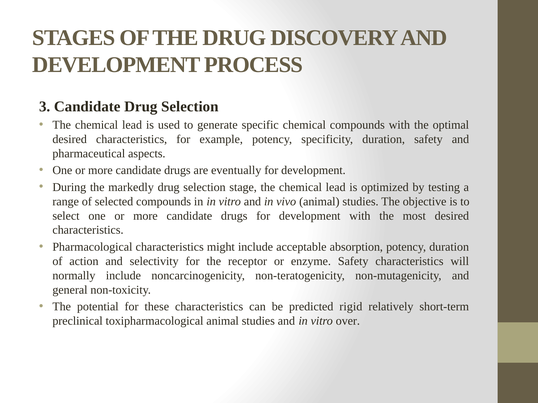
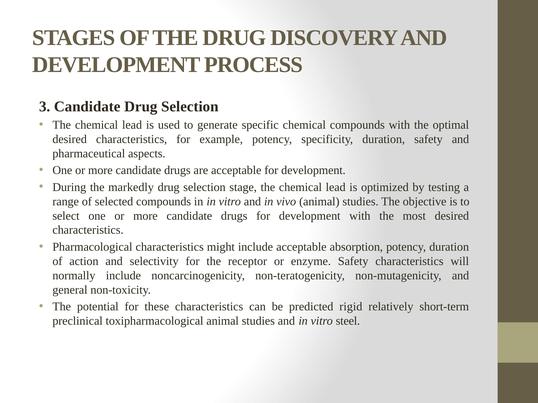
are eventually: eventually -> acceptable (236, 171)
over: over -> steel (348, 321)
